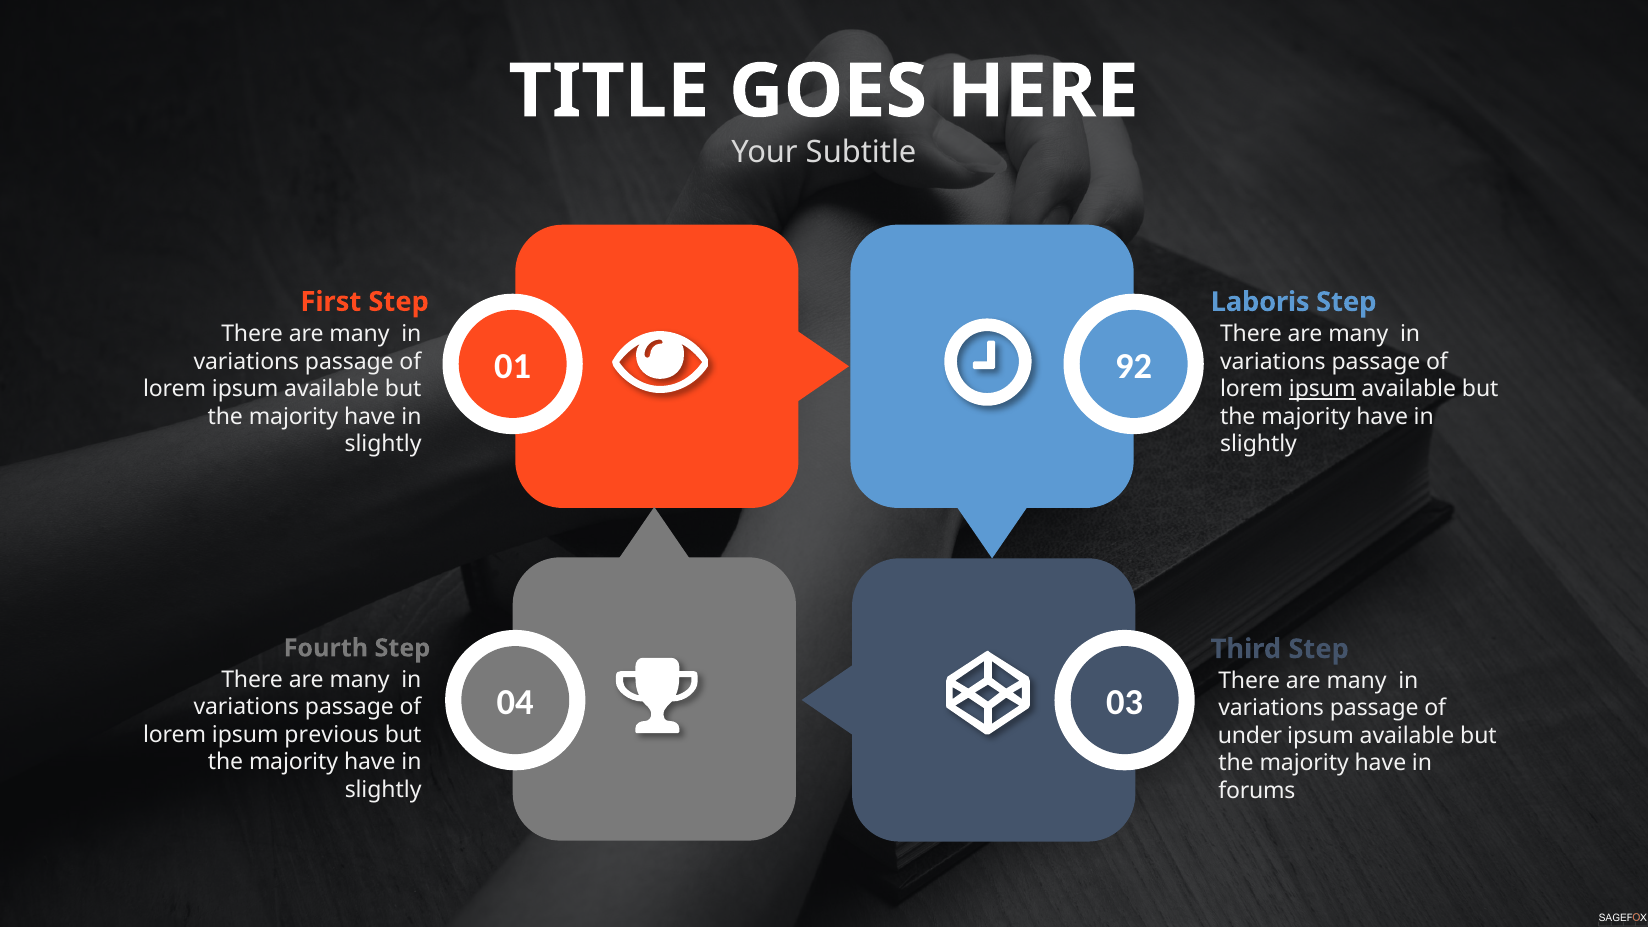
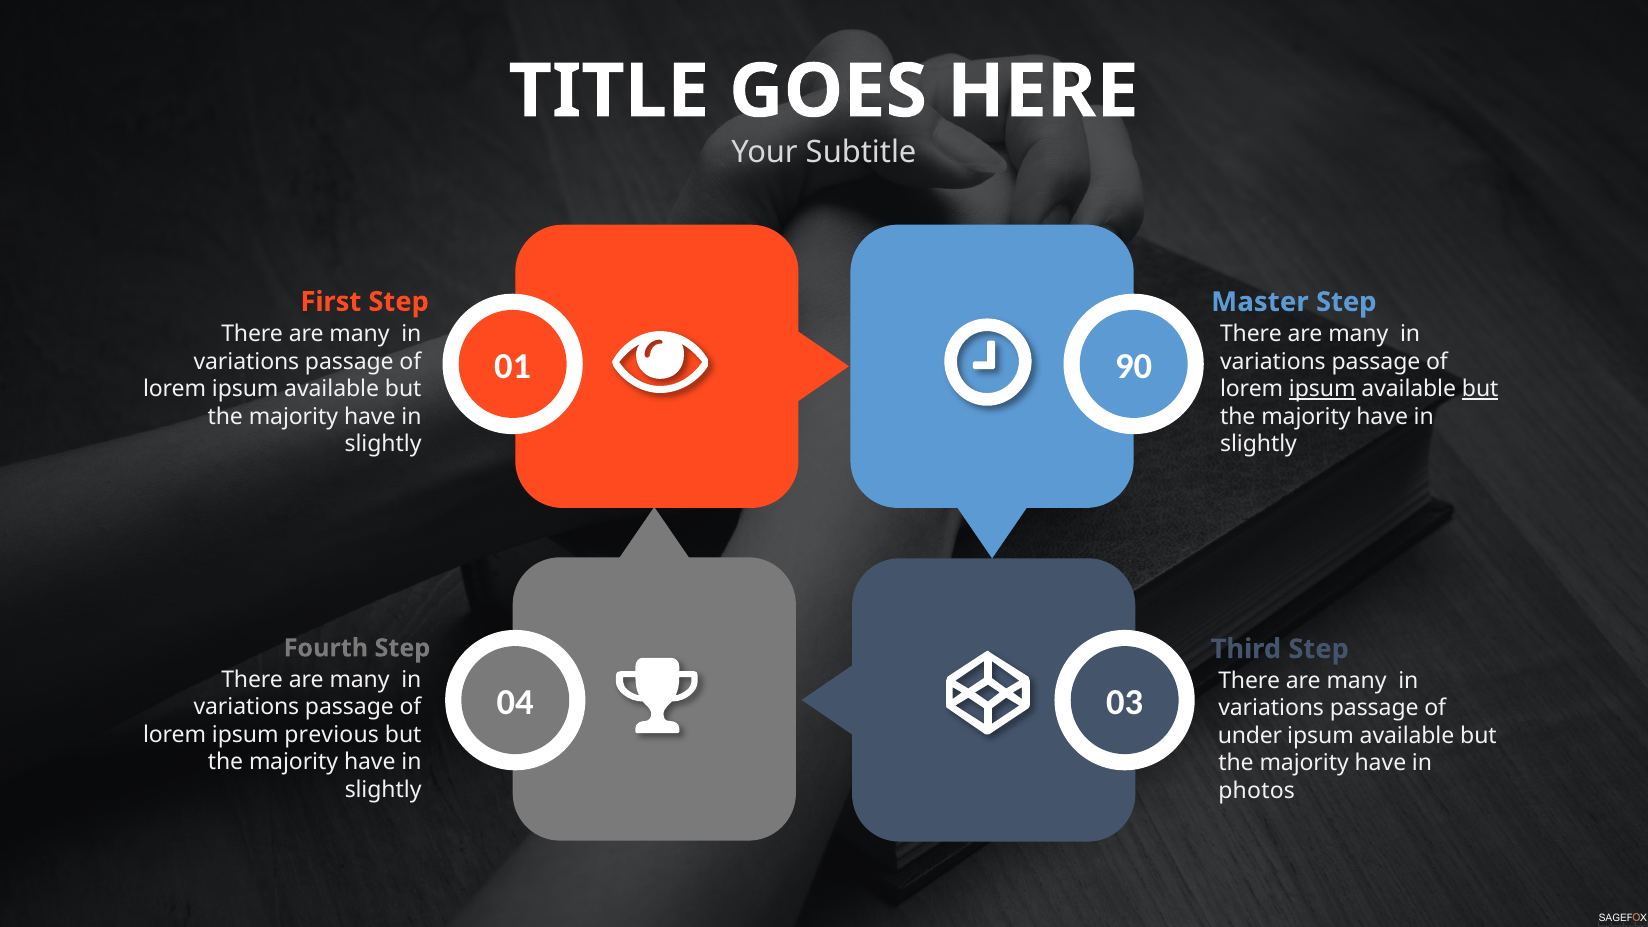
Laboris: Laboris -> Master (1260, 302)
92: 92 -> 90 (1134, 366)
but underline: none -> present (1480, 389)
forums: forums -> photos (1257, 791)
